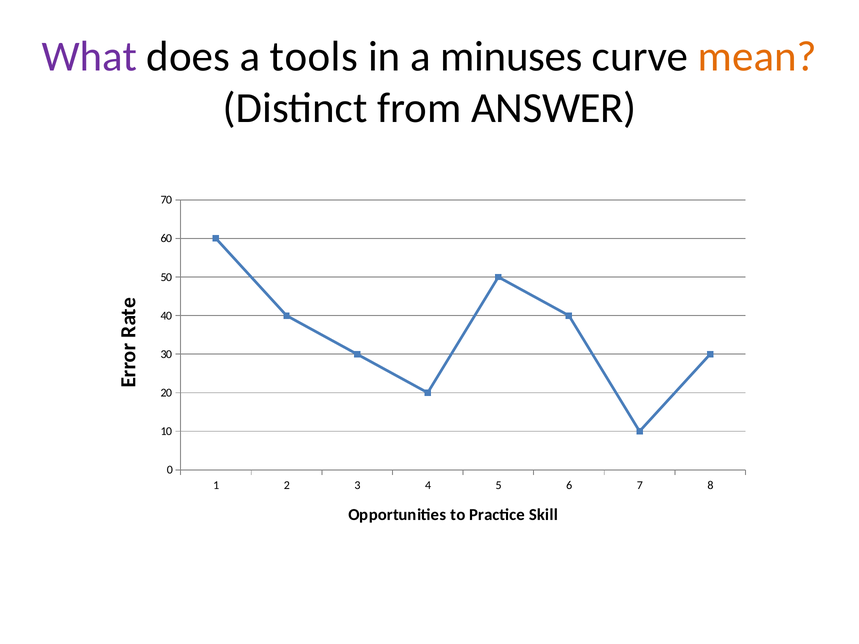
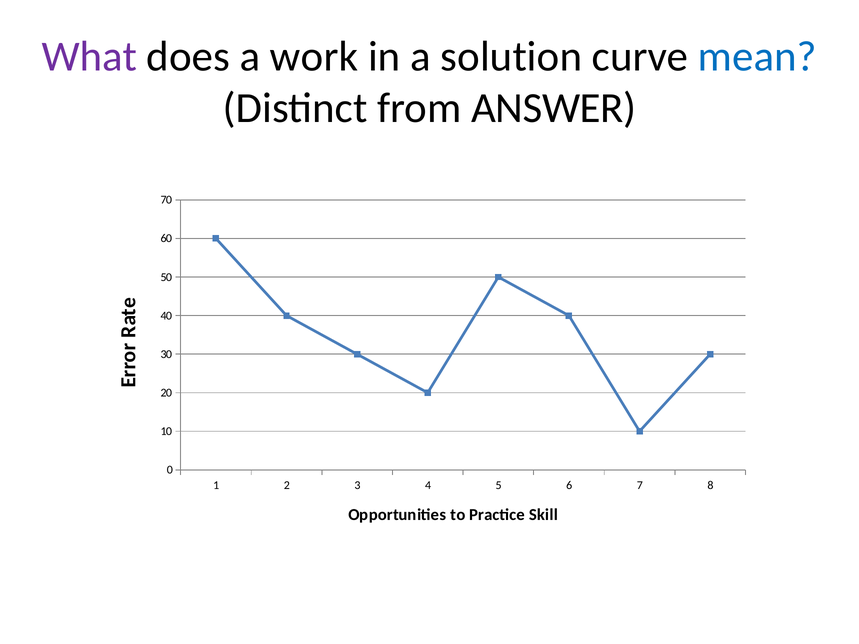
tools: tools -> work (314, 57)
minuses: minuses -> solution (511, 57)
mean colour: orange -> blue (757, 57)
